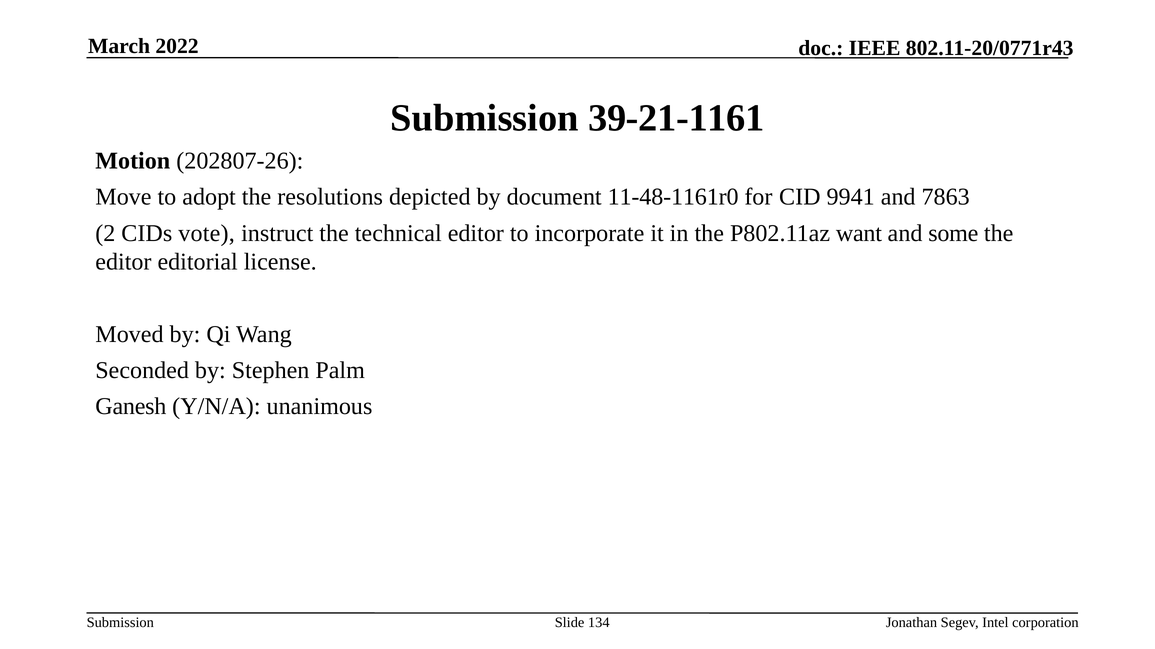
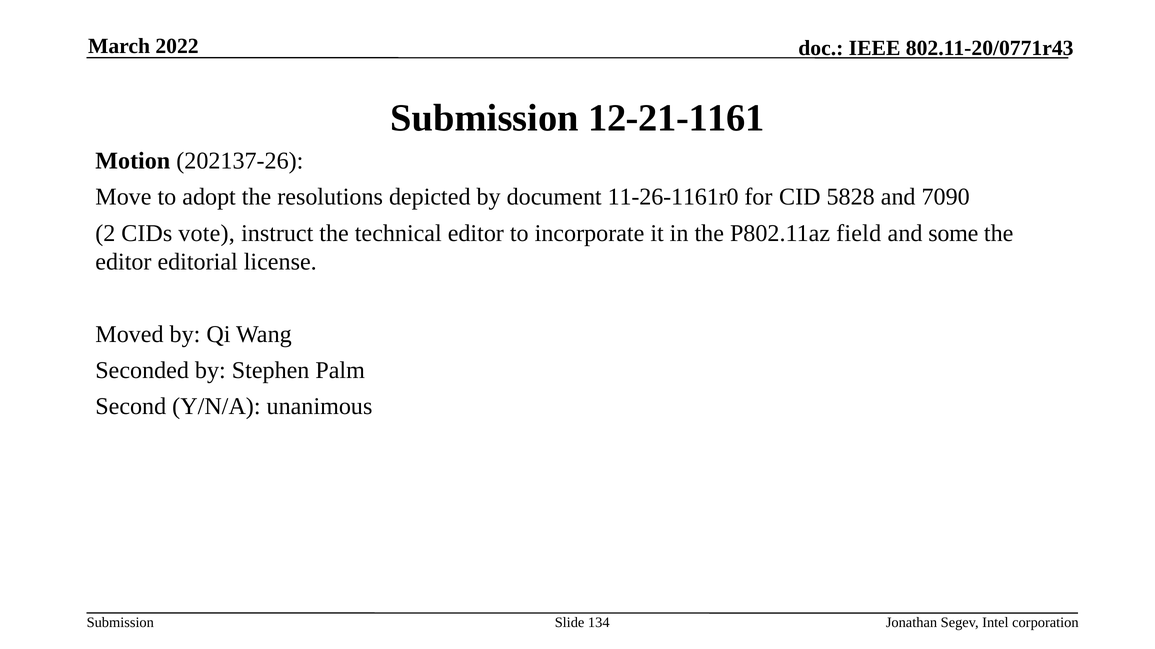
39-21-1161: 39-21-1161 -> 12-21-1161 (676, 118)
202807-26: 202807-26 -> 202137-26 (240, 161)
11-48-1161r0: 11-48-1161r0 -> 11-26-1161r0 (673, 197)
9941: 9941 -> 5828 (851, 197)
7863: 7863 -> 7090 (946, 197)
want: want -> field (859, 233)
Ganesh: Ganesh -> Second (131, 407)
